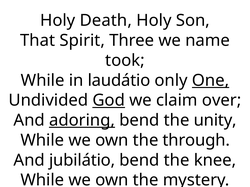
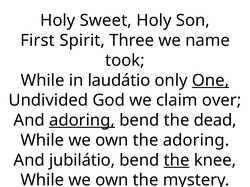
Death: Death -> Sweet (106, 21)
That: That -> First (38, 41)
God underline: present -> none (109, 101)
unity: unity -> dead (215, 121)
the through: through -> adoring (196, 141)
the underline: none -> present (177, 161)
